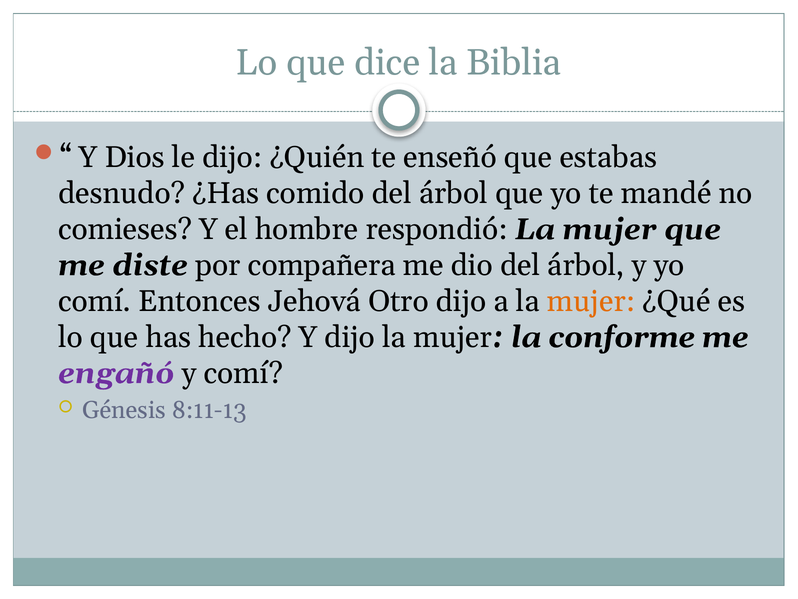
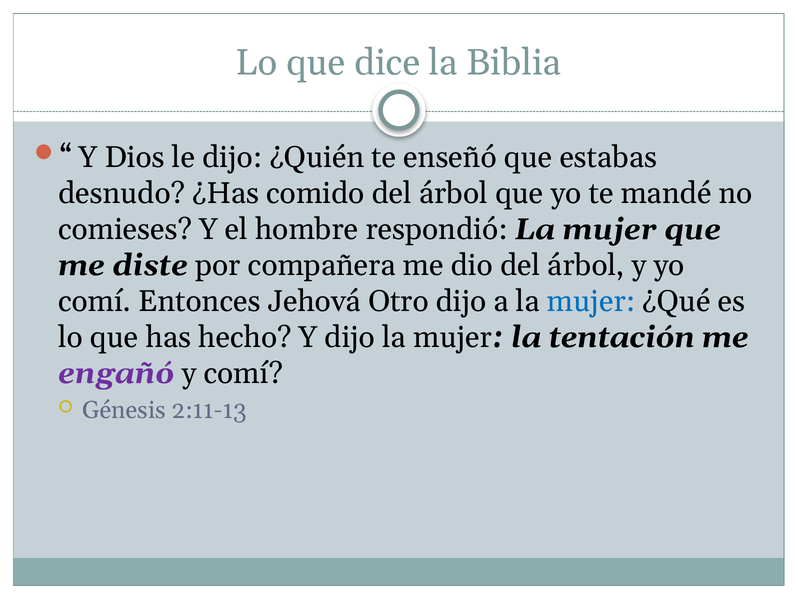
mujer colour: orange -> blue (591, 301)
conforme: conforme -> tentación (622, 337)
8:11-13: 8:11-13 -> 2:11-13 (209, 410)
